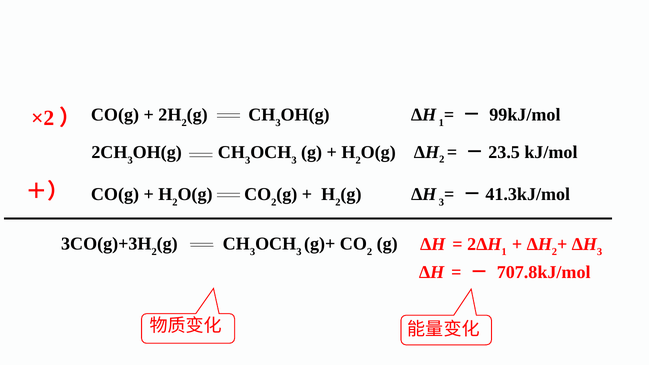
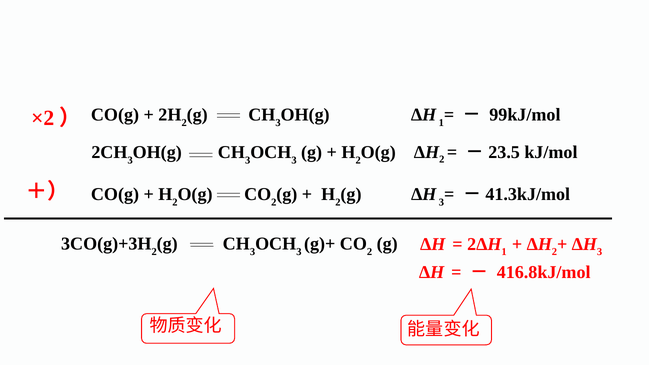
707.8kJ/mol: 707.8kJ/mol -> 416.8kJ/mol (544, 273)
